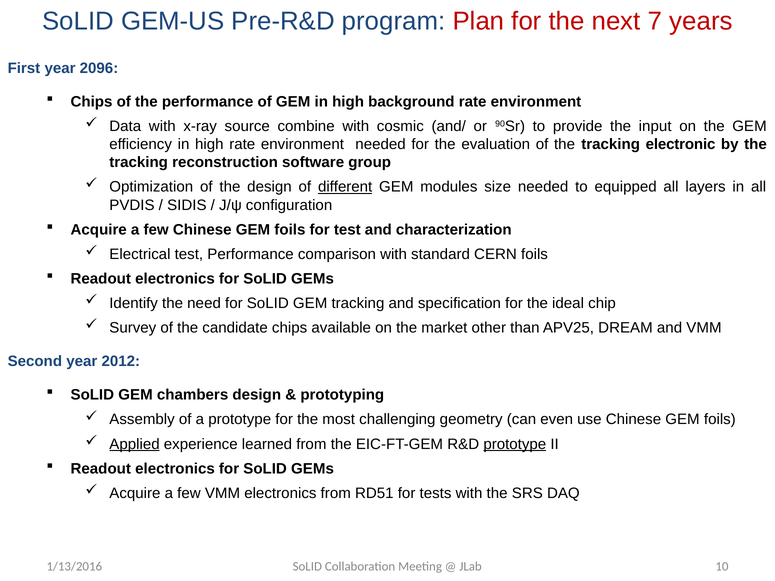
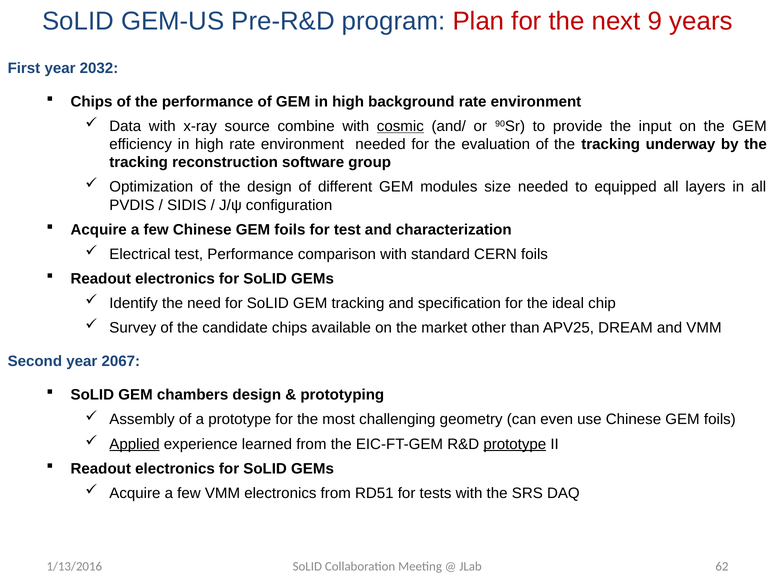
7: 7 -> 9 (655, 21)
2096: 2096 -> 2032 (99, 68)
cosmic underline: none -> present (400, 126)
electronic: electronic -> underway (681, 144)
different underline: present -> none (345, 187)
2012: 2012 -> 2067 (121, 362)
10: 10 -> 62 (722, 567)
